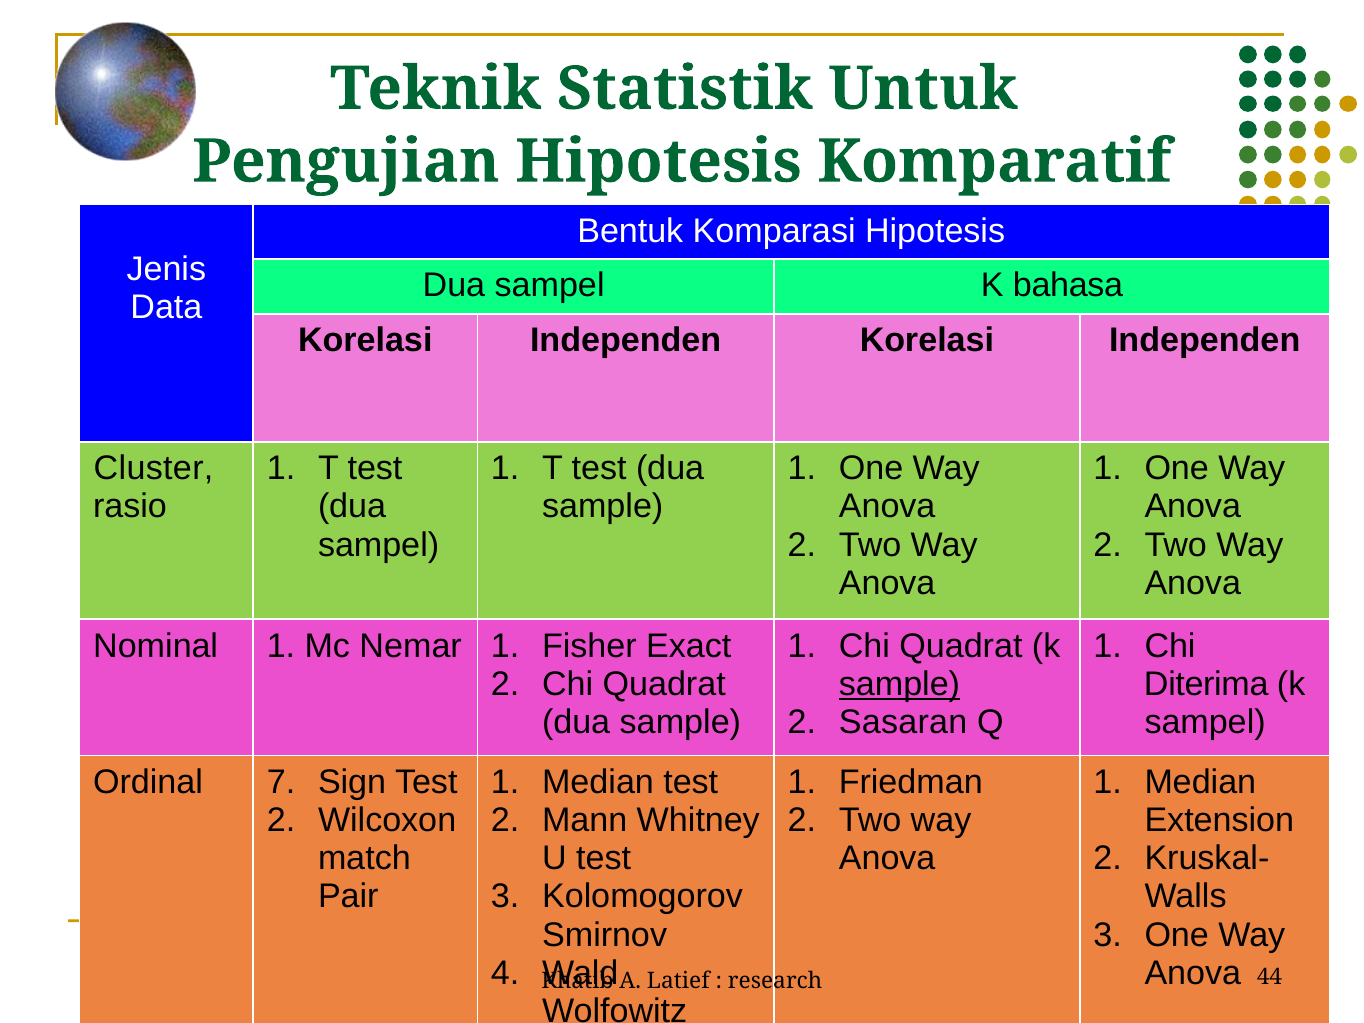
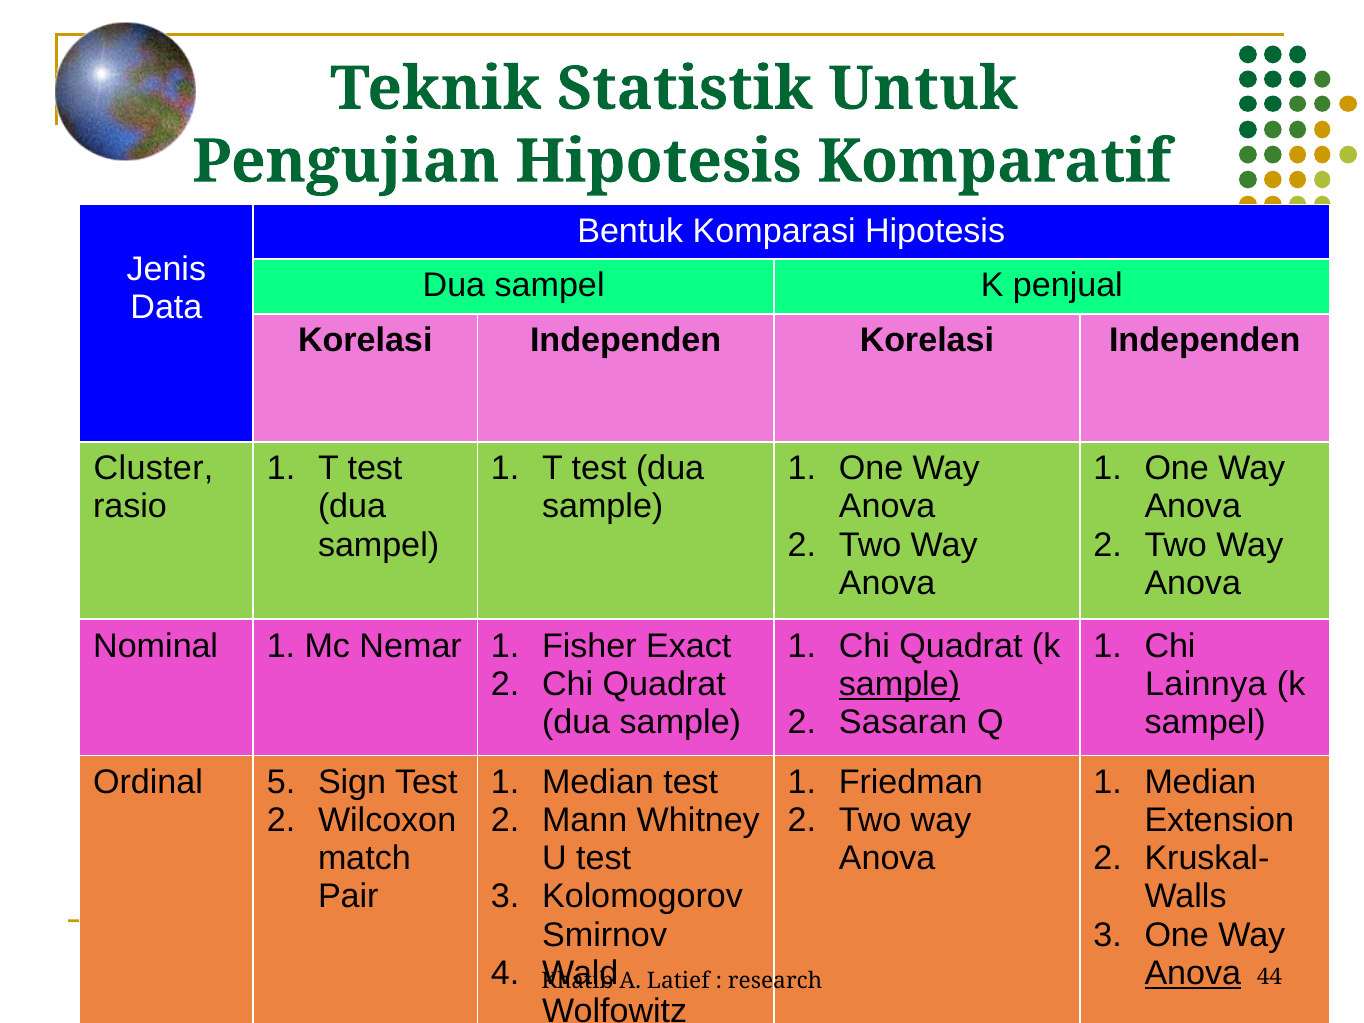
bahasa: bahasa -> penjual (1068, 286)
Diterima: Diterima -> Lainnya (1206, 684)
7: 7 -> 5 (281, 782)
Anova underline: none -> present (1193, 973)
